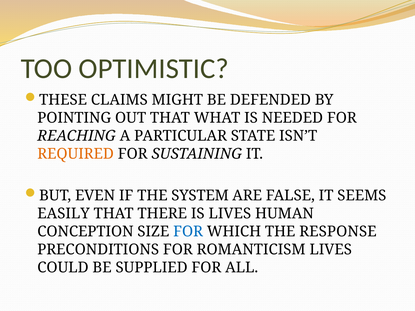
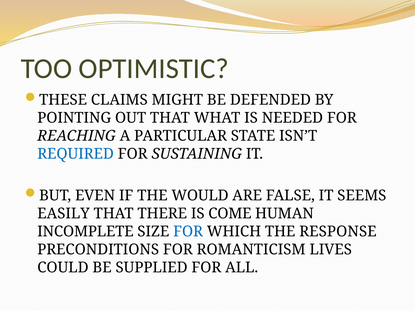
REQUIRED colour: orange -> blue (76, 154)
SYSTEM: SYSTEM -> WOULD (200, 196)
IS LIVES: LIVES -> COME (230, 214)
CONCEPTION: CONCEPTION -> INCOMPLETE (85, 232)
